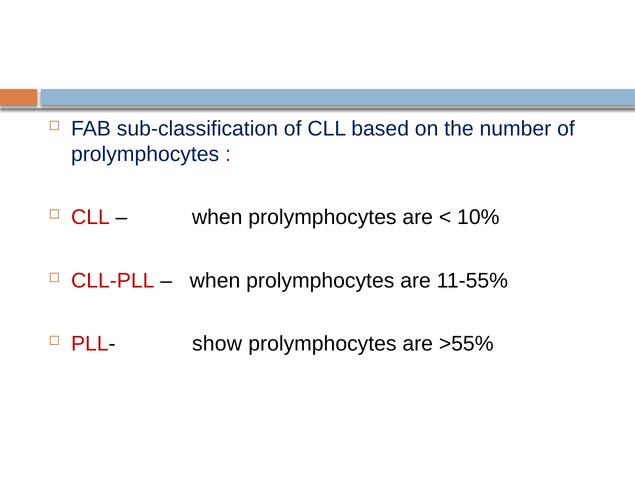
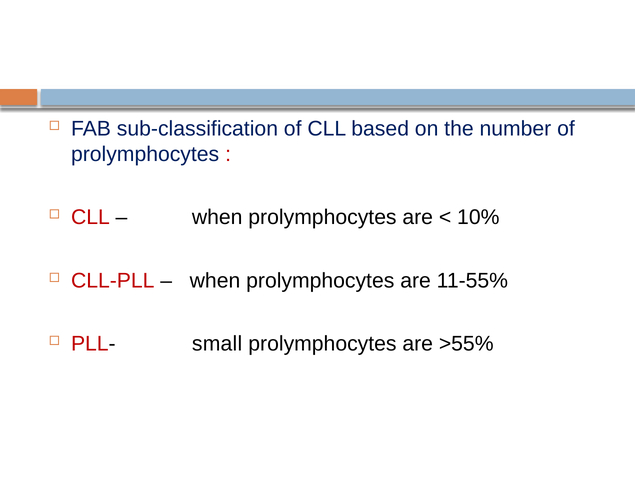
show: show -> small (217, 343)
